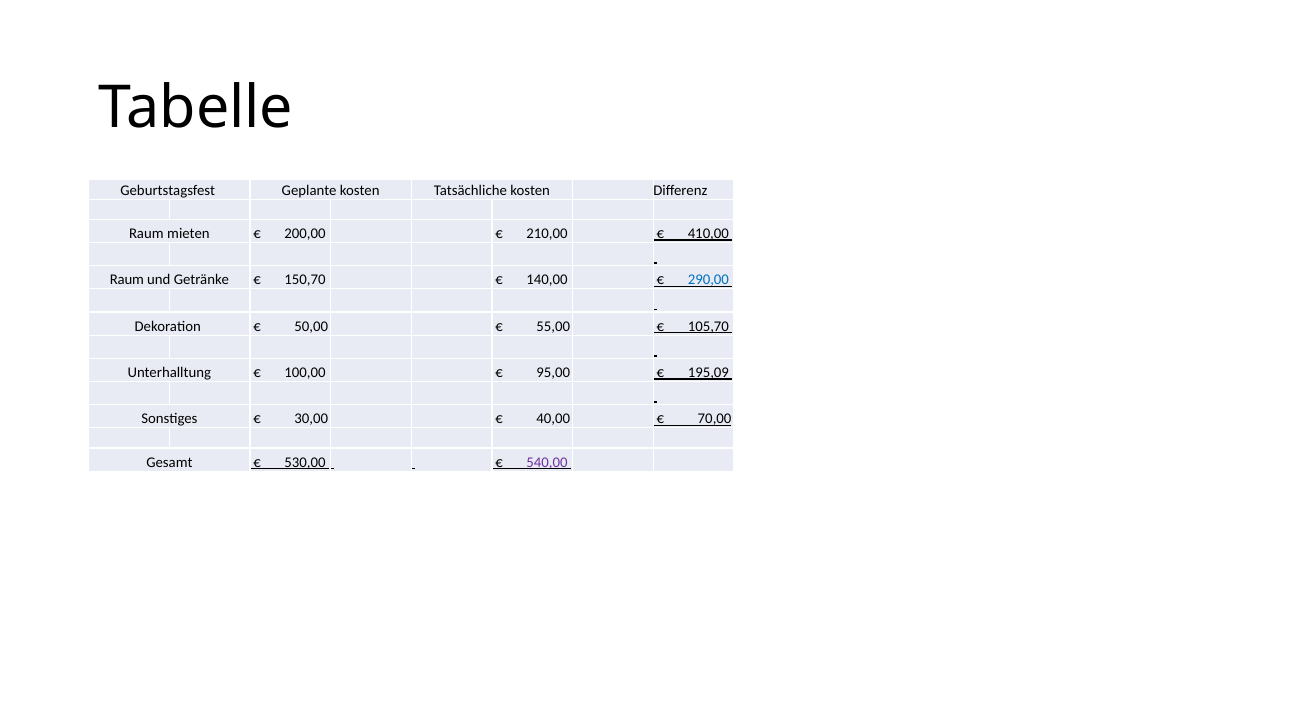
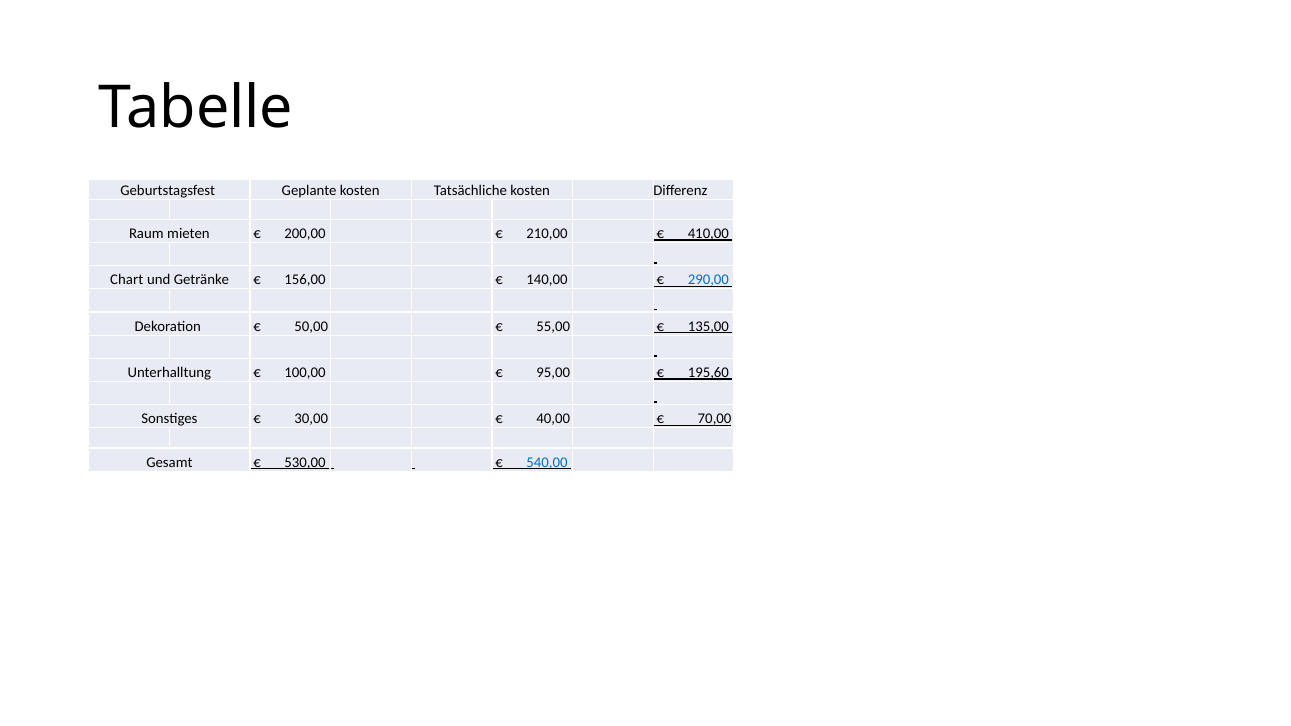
Raum: Raum -> Chart (127, 280)
150,70: 150,70 -> 156,00 (305, 280)
105,70: 105,70 -> 135,00 (708, 326)
195,09: 195,09 -> 195,60 (708, 373)
540,00 colour: purple -> blue (547, 462)
